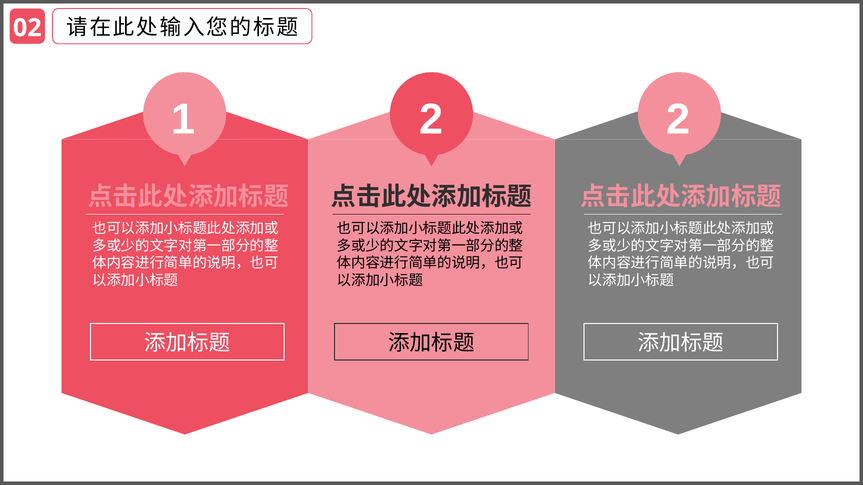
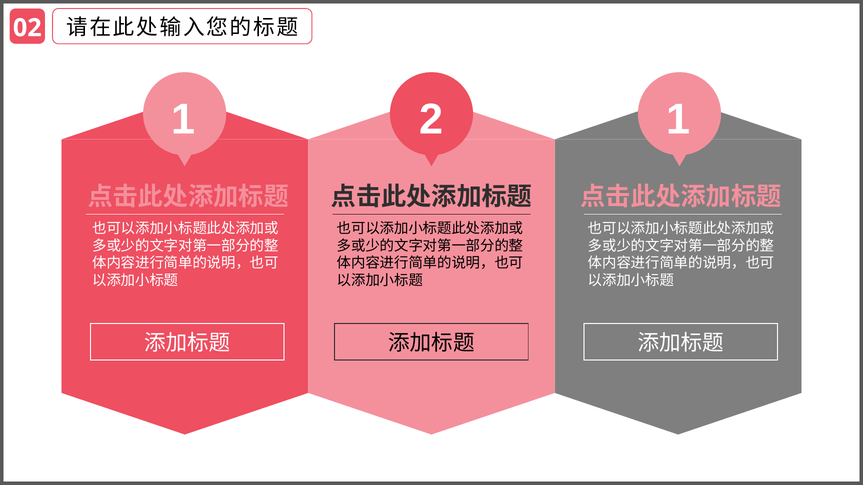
2 2: 2 -> 1 (678, 119)
